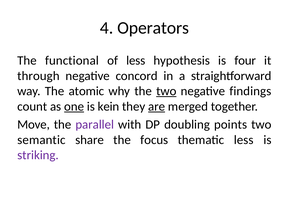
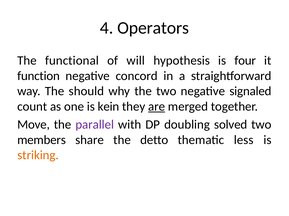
of less: less -> will (136, 61)
through: through -> function (39, 76)
atomic: atomic -> should (86, 91)
two underline: present -> none (166, 91)
findings: findings -> signaled (250, 91)
one underline: present -> none (74, 107)
points: points -> solved (231, 125)
semantic: semantic -> members (42, 140)
focus: focus -> detto (154, 140)
striking colour: purple -> orange (38, 156)
